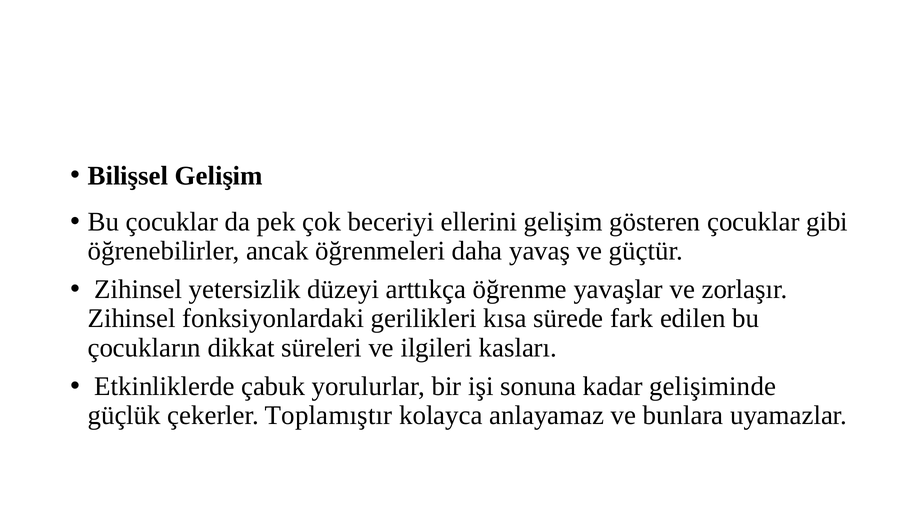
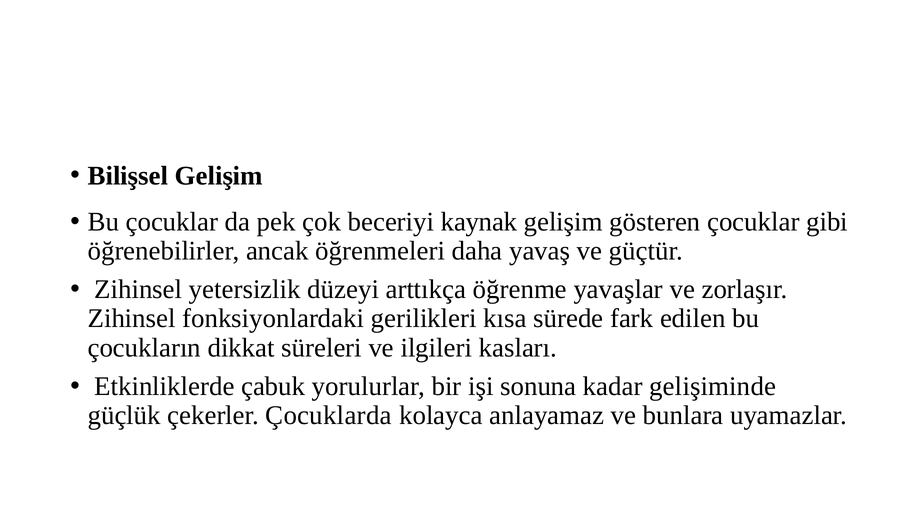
ellerini: ellerini -> kaynak (479, 222)
Toplamıştır: Toplamıştır -> Çocuklarda (329, 416)
